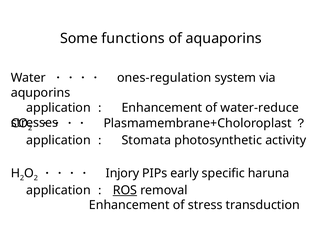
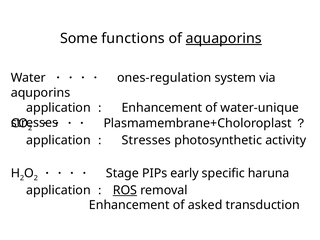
aquaporins underline: none -> present (224, 38)
water-reduce: water-reduce -> water-unique (260, 108)
Stomata: Stomata -> Stresses (146, 140)
Injory: Injory -> Stage (122, 173)
stress: stress -> asked (205, 205)
